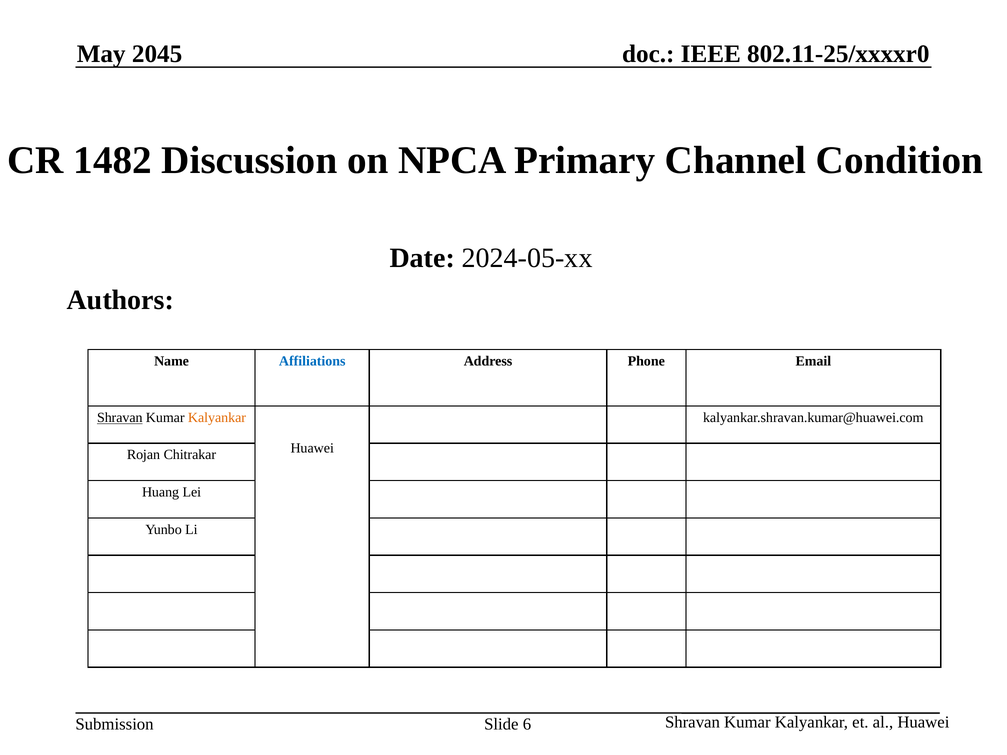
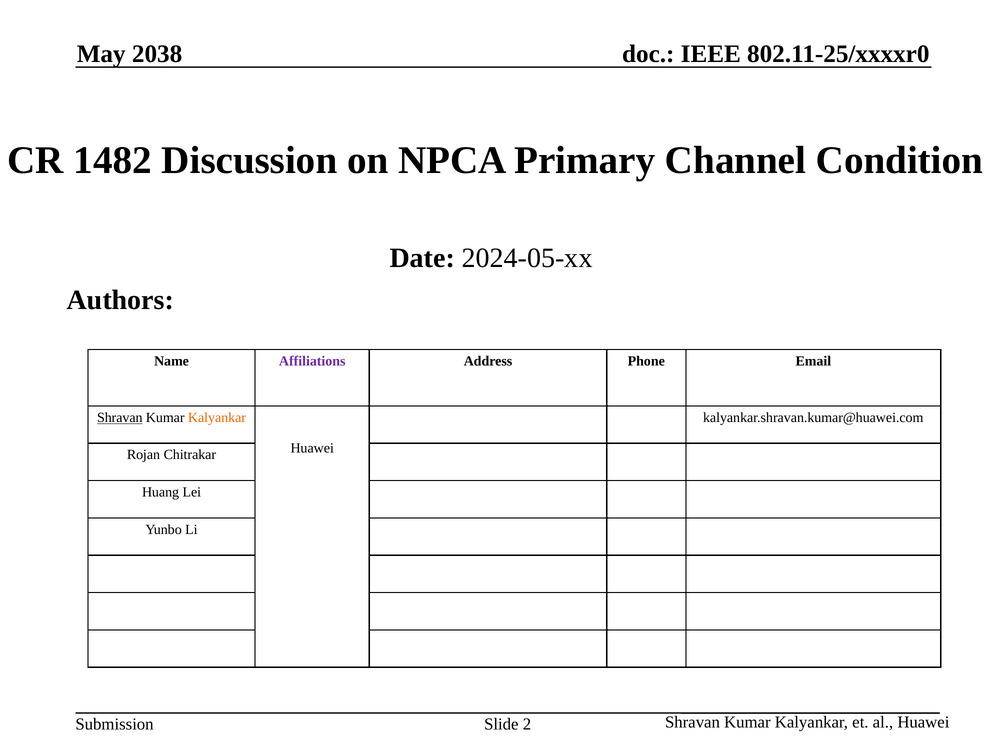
2045: 2045 -> 2038 (157, 54)
Affiliations colour: blue -> purple (312, 361)
6: 6 -> 2 (527, 724)
